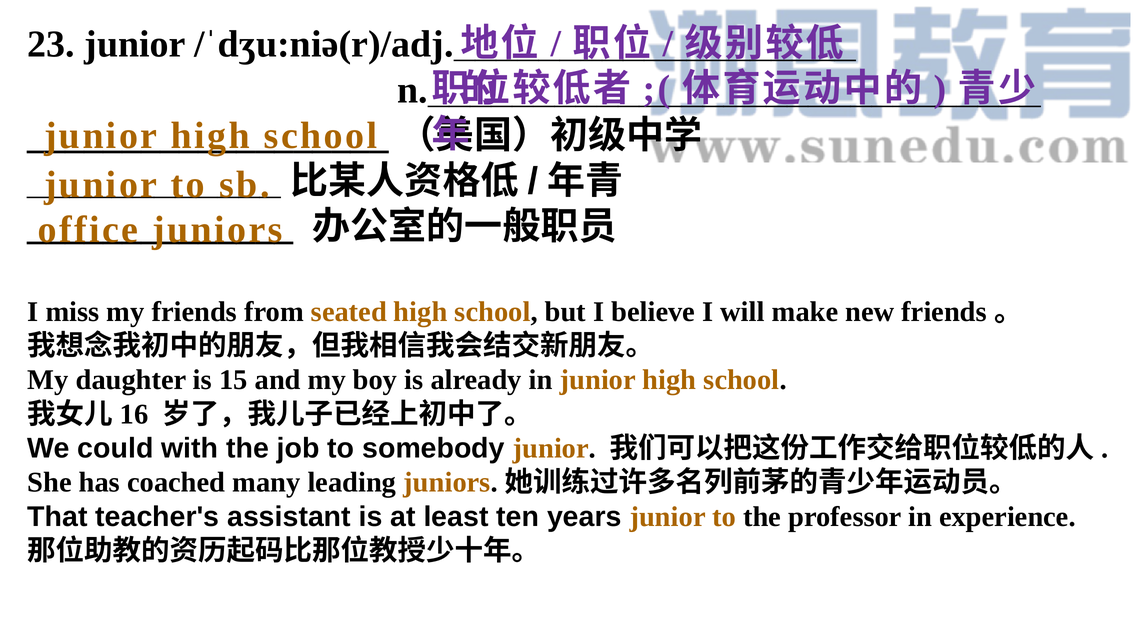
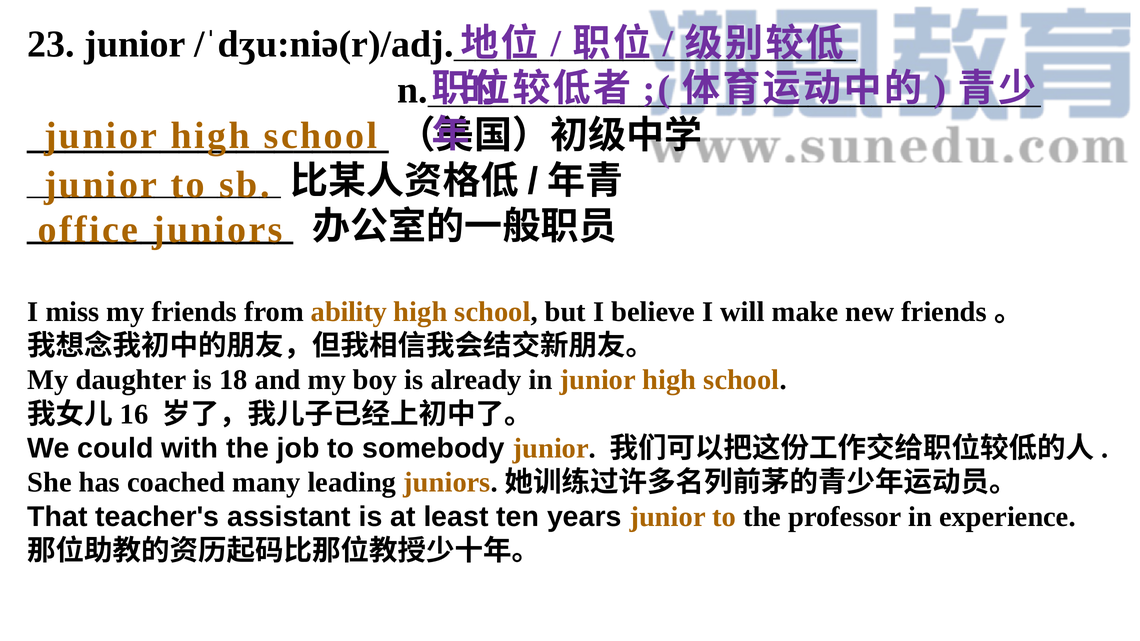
seated: seated -> ability (349, 312)
15: 15 -> 18 (233, 380)
